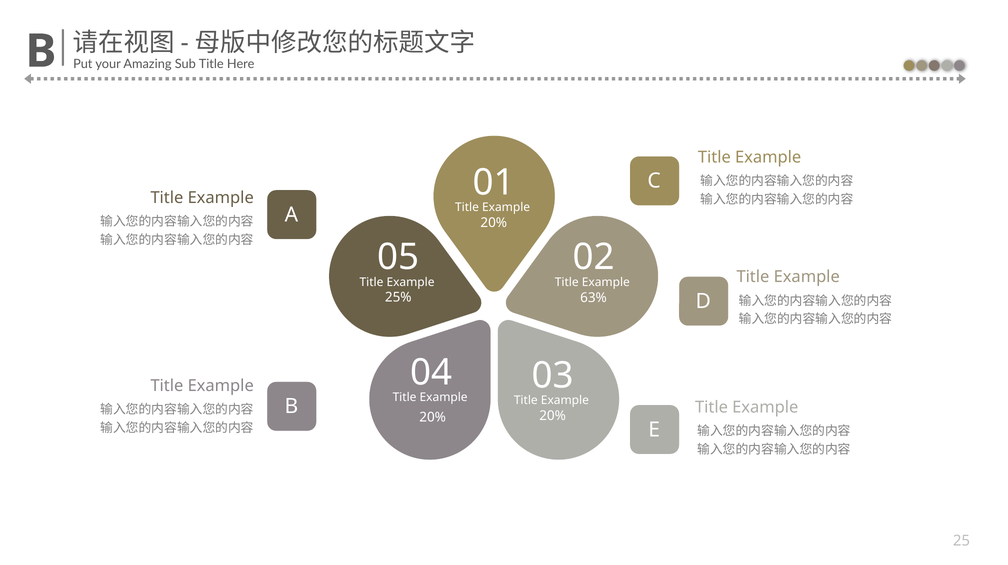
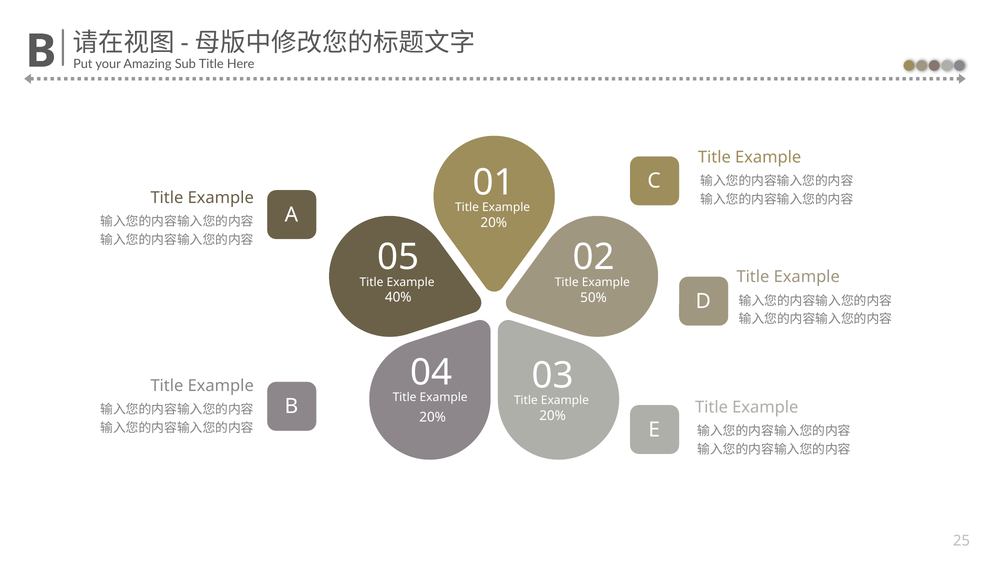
25%: 25% -> 40% (398, 298)
63%: 63% -> 50% (594, 298)
